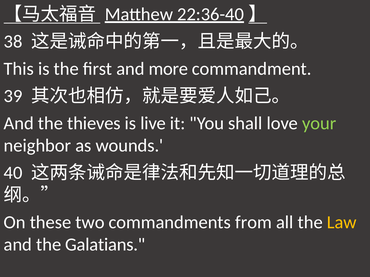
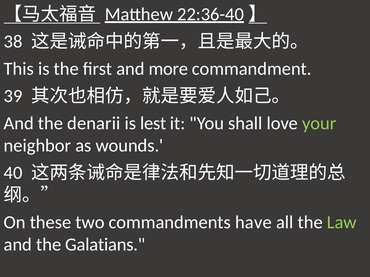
thieves: thieves -> denarii (94, 124)
live: live -> lest (153, 124)
from: from -> have (253, 223)
Law colour: yellow -> light green (342, 223)
